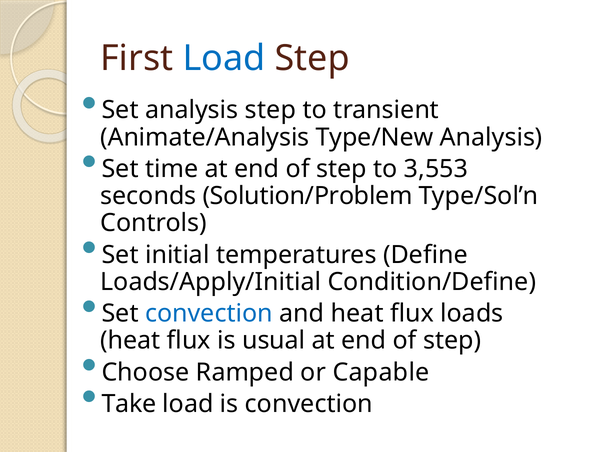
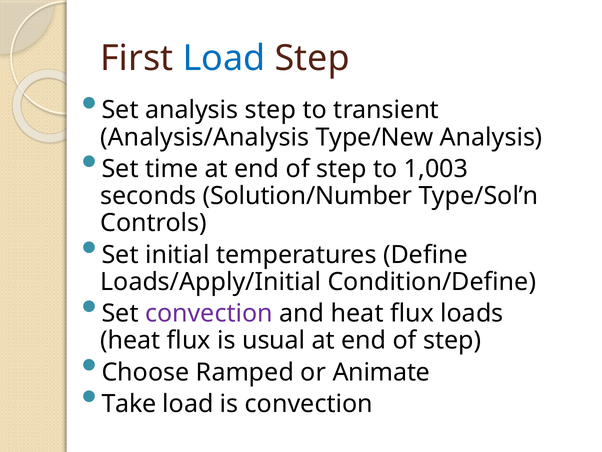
Animate/Analysis: Animate/Analysis -> Analysis/Analysis (205, 137)
3,553: 3,553 -> 1,003 (436, 169)
Solution/Problem: Solution/Problem -> Solution/Number (308, 196)
convection colour: blue -> purple (209, 313)
Capable: Capable -> Animate (381, 372)
